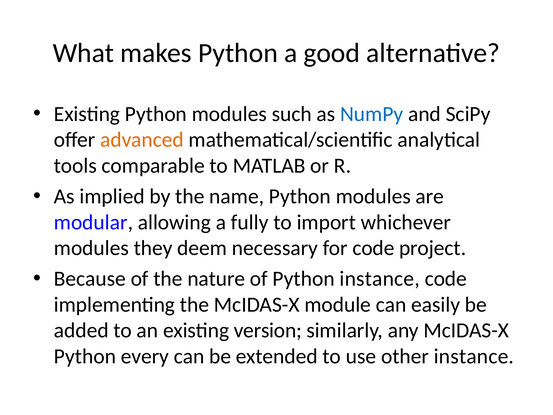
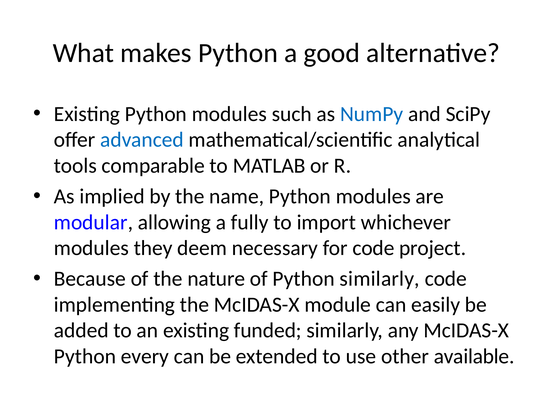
advanced colour: orange -> blue (142, 140)
Python instance: instance -> similarly (380, 279)
version: version -> funded (268, 330)
other instance: instance -> available (474, 356)
